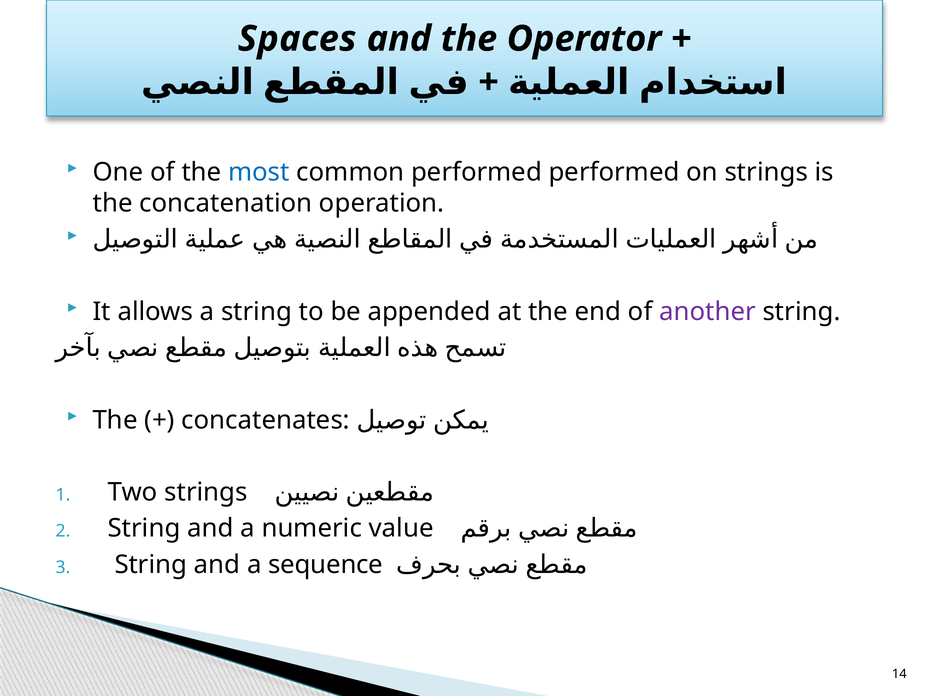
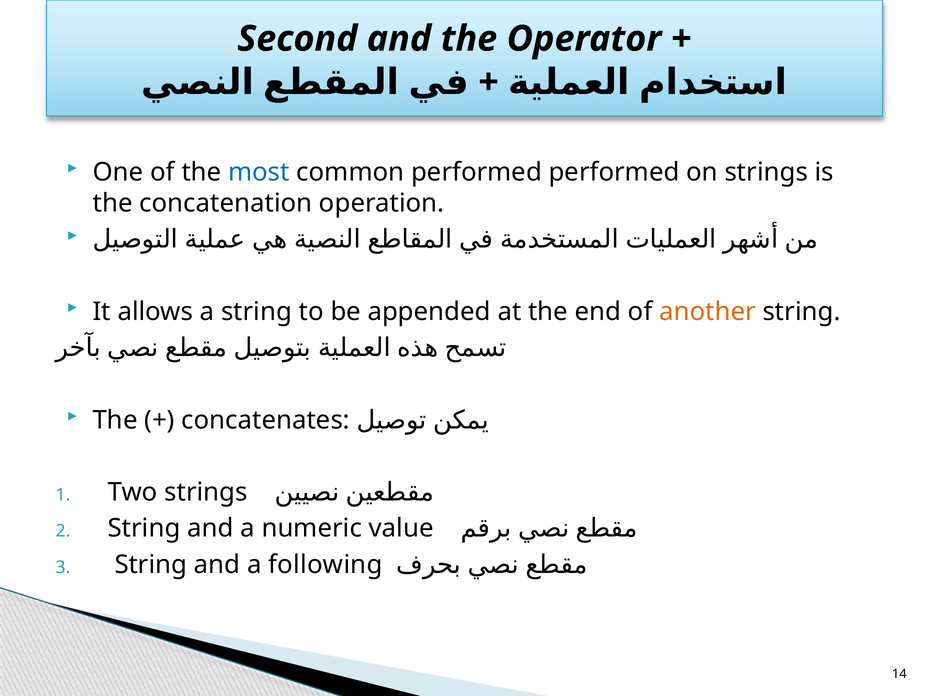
Spaces: Spaces -> Second (297, 39)
another colour: purple -> orange (708, 312)
sequence: sequence -> following (325, 565)
